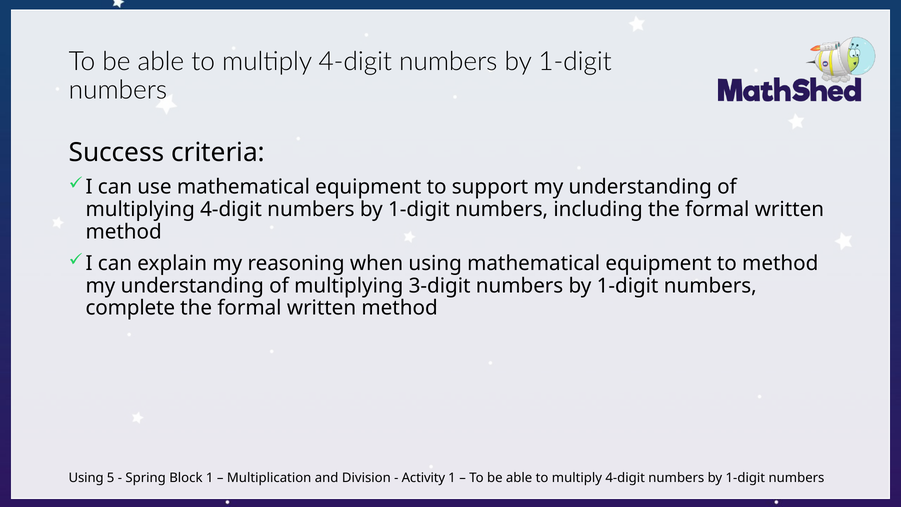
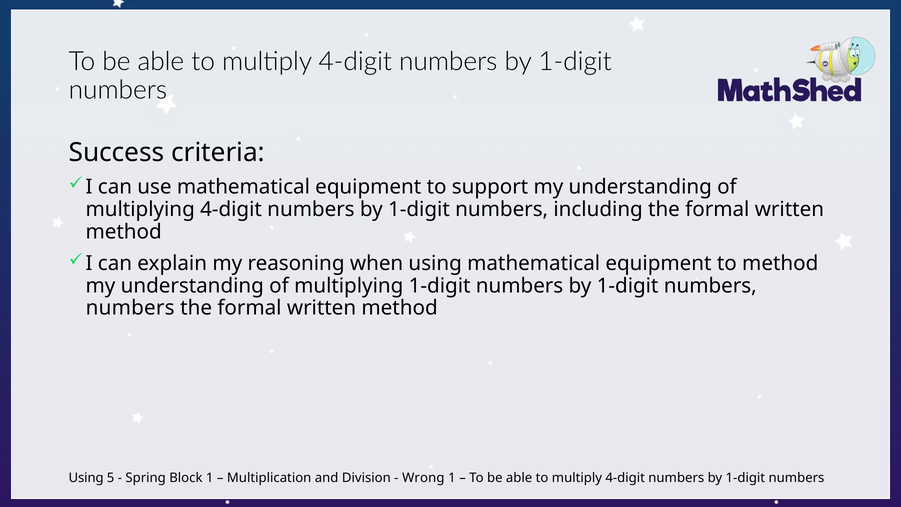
multiplying 3-digit: 3-digit -> 1-digit (440, 286)
complete: complete -> numbers (130, 308)
Activity: Activity -> Wrong (423, 478)
